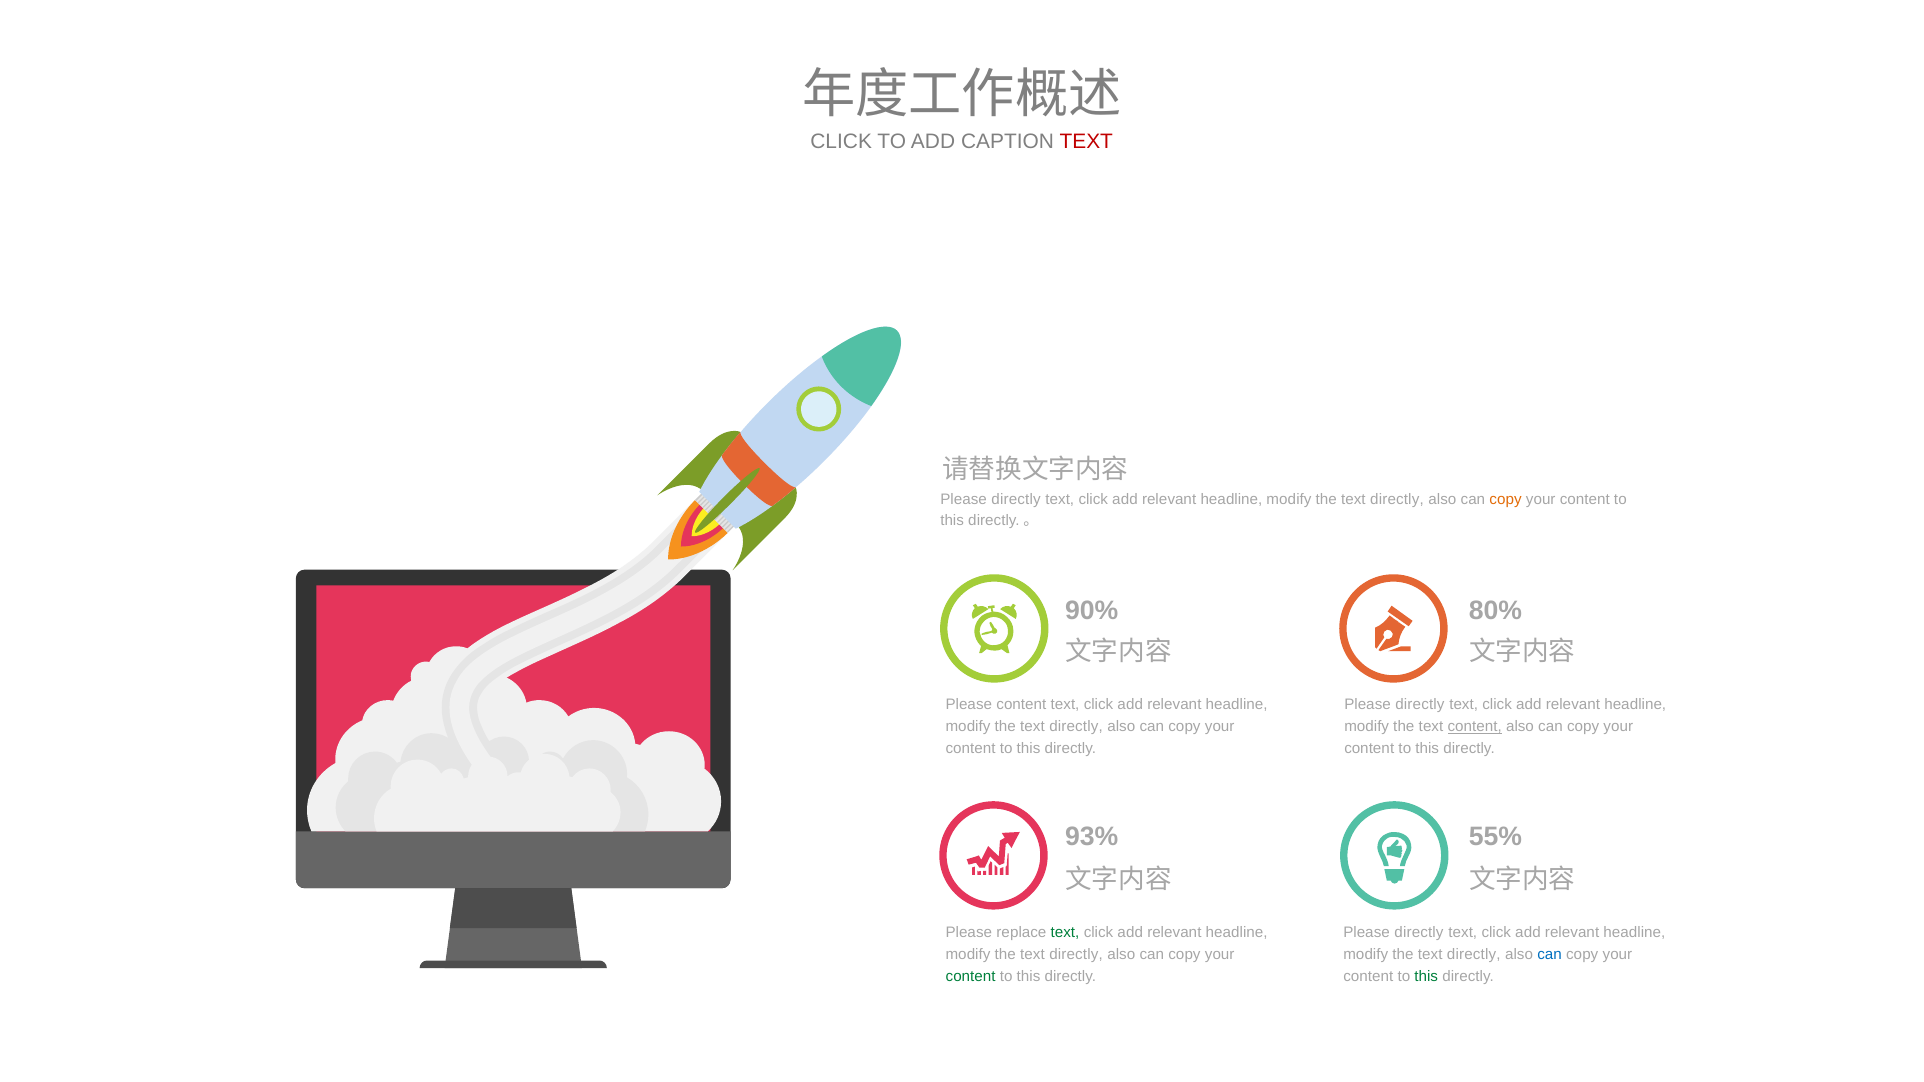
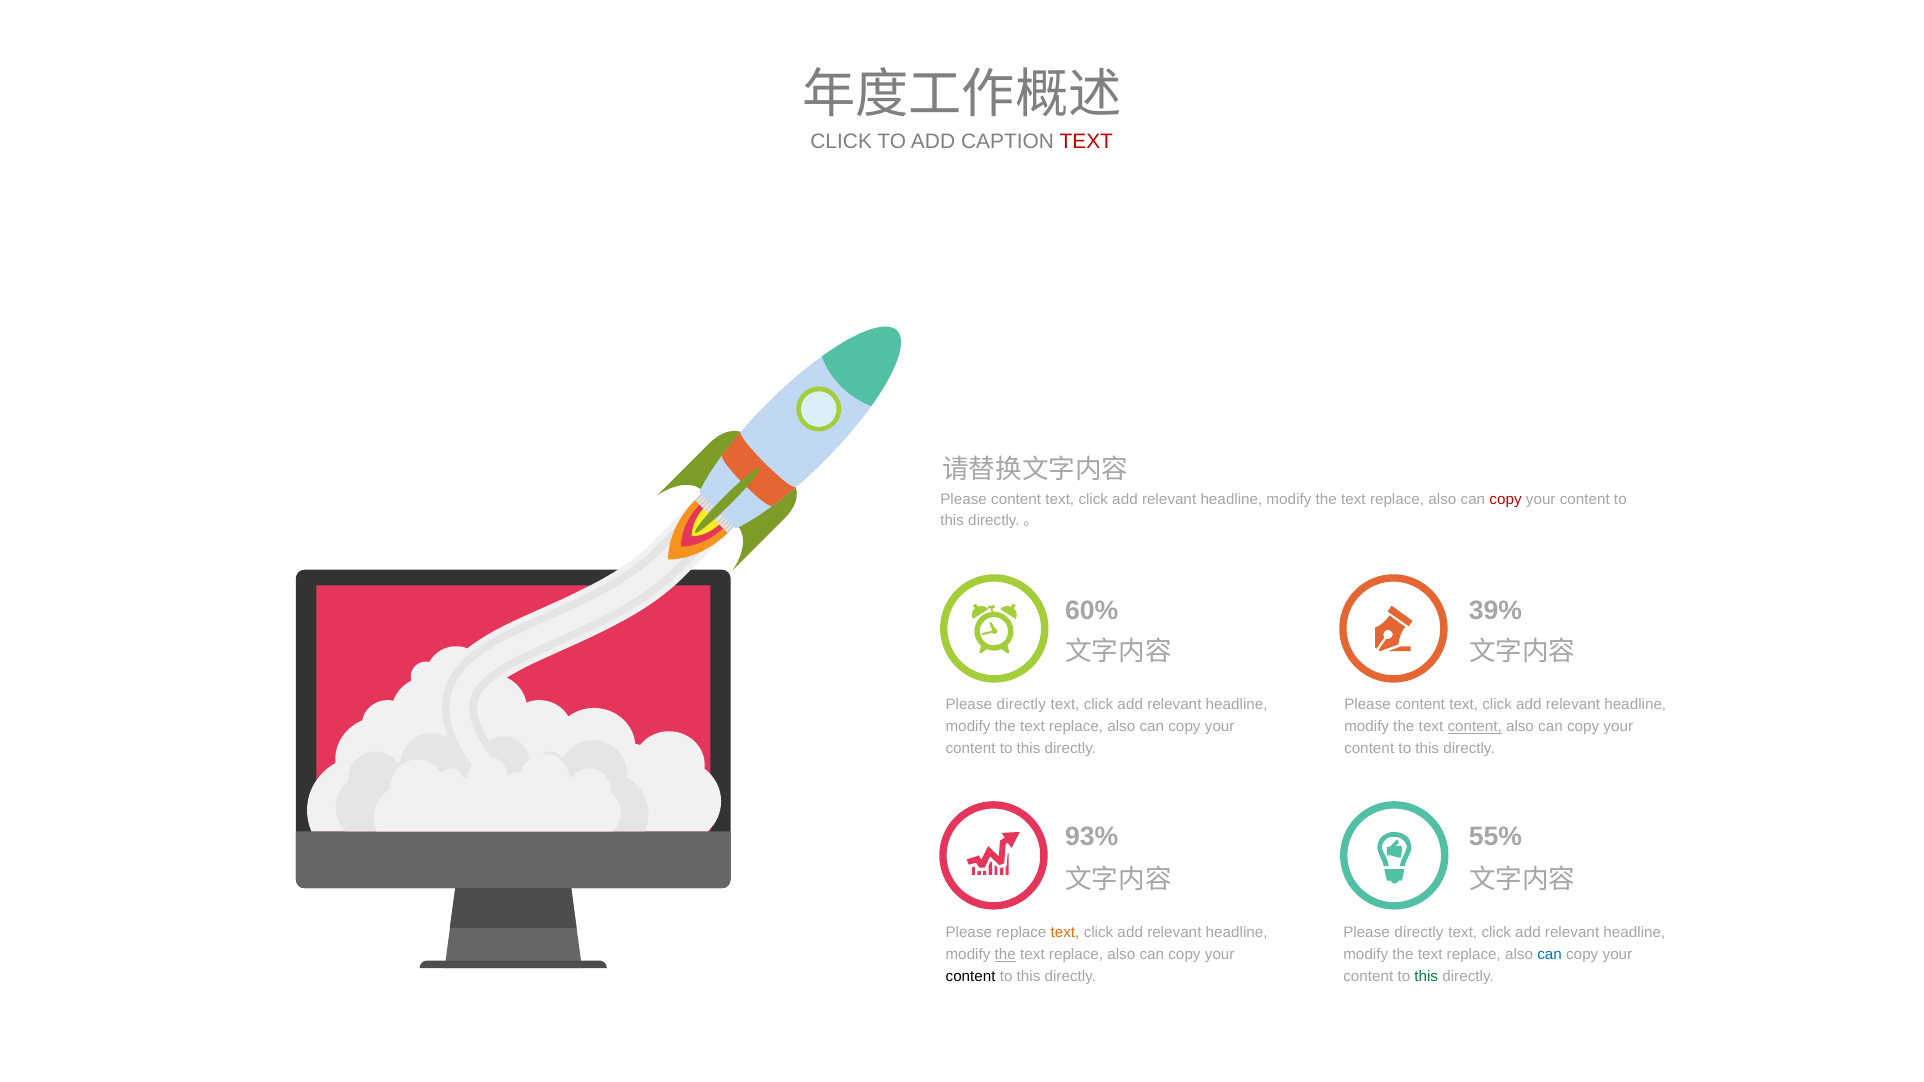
directly: directly -> content (1016, 499)
directly: directly -> replace (1397, 499)
copy colour: orange -> red (1506, 499)
90%: 90% -> 60% (1092, 611)
80%: 80% -> 39% (1495, 611)
content: content -> directly (1021, 705)
directly: directly -> content (1420, 705)
directly: directly -> replace (1076, 727)
text colour: green -> orange (1065, 933)
the underline: none -> present (1005, 955)
directly: directly -> replace (1076, 955)
directly: directly -> replace (1474, 955)
content colour: green -> black (971, 976)
